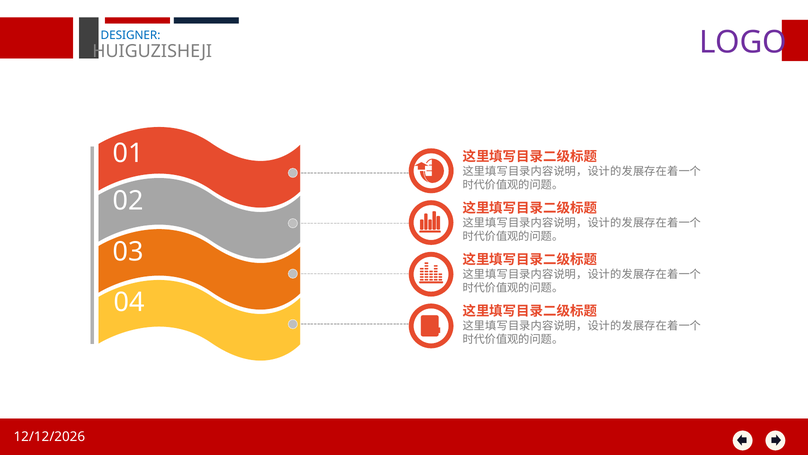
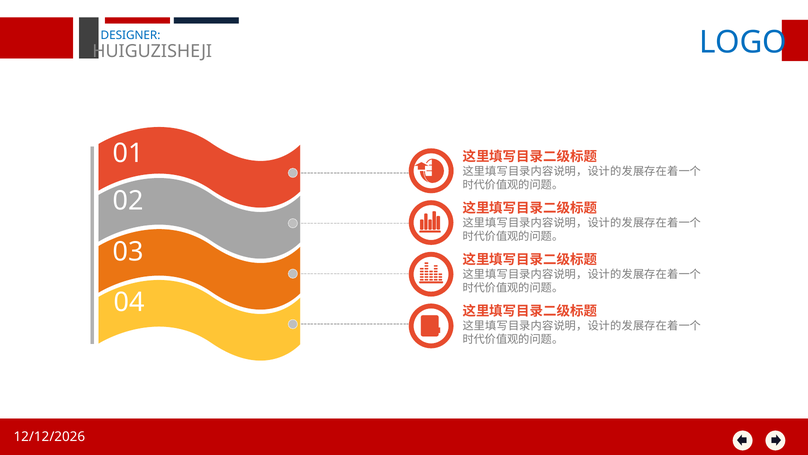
LOGO colour: purple -> blue (743, 42)
